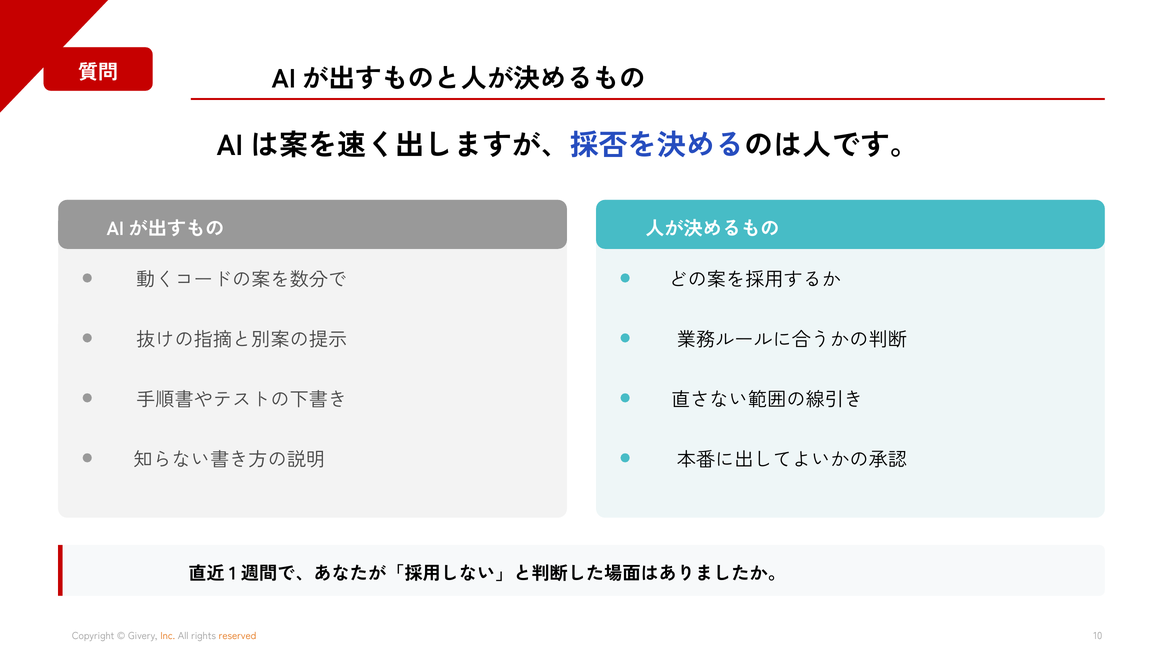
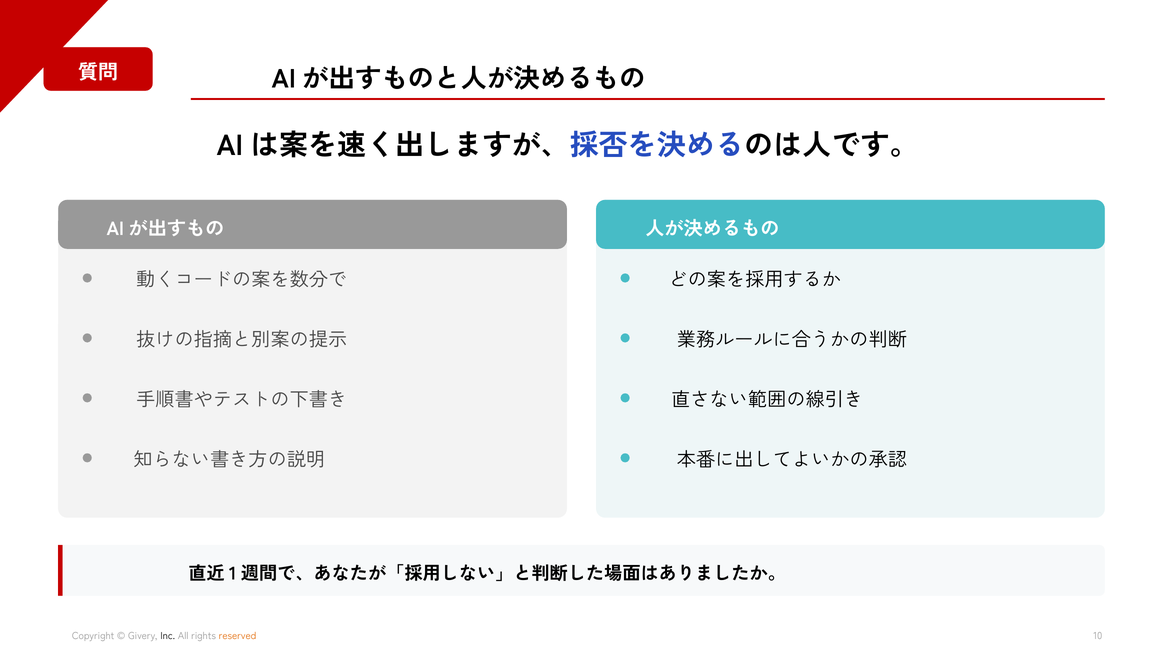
Inc colour: orange -> black (168, 636)
